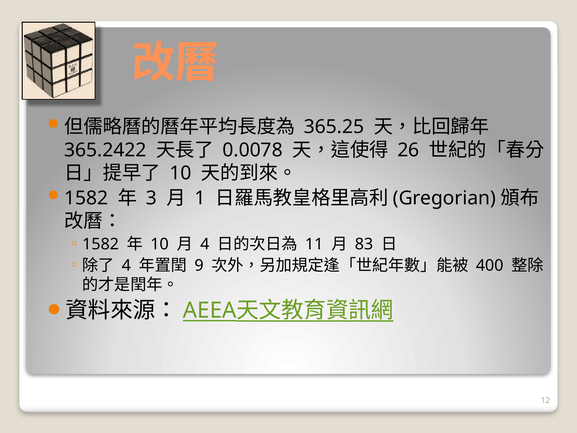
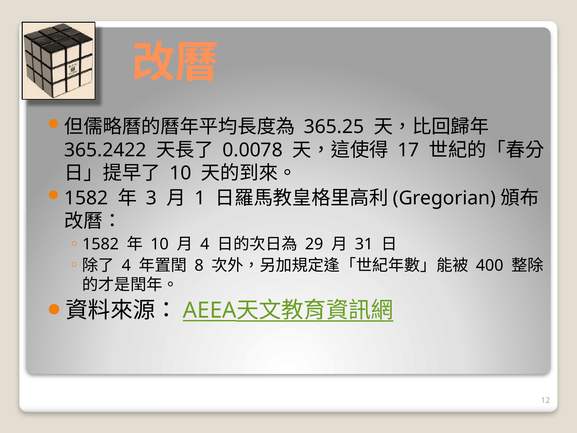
26: 26 -> 17 (408, 150)
11: 11 -> 29 (314, 244)
83: 83 -> 31 (364, 244)
9: 9 -> 8 (199, 265)
